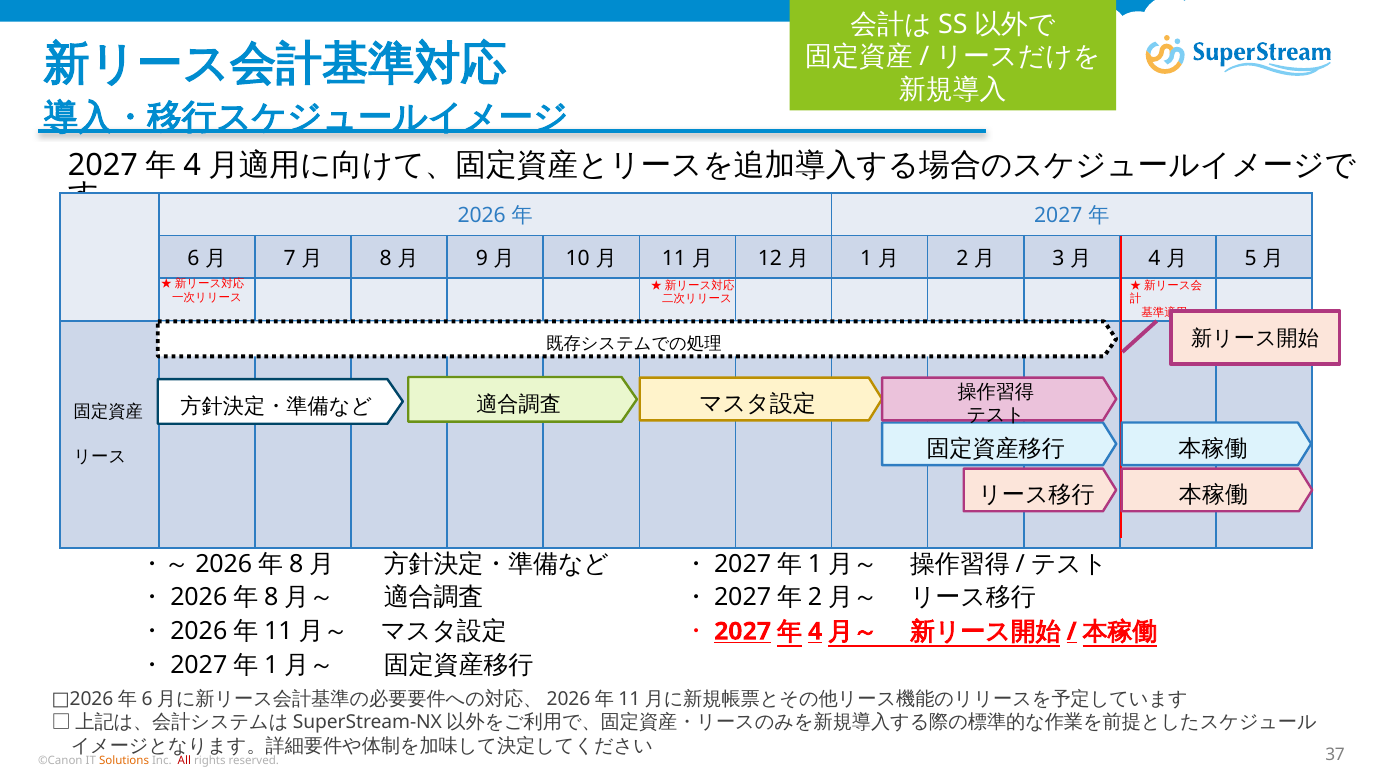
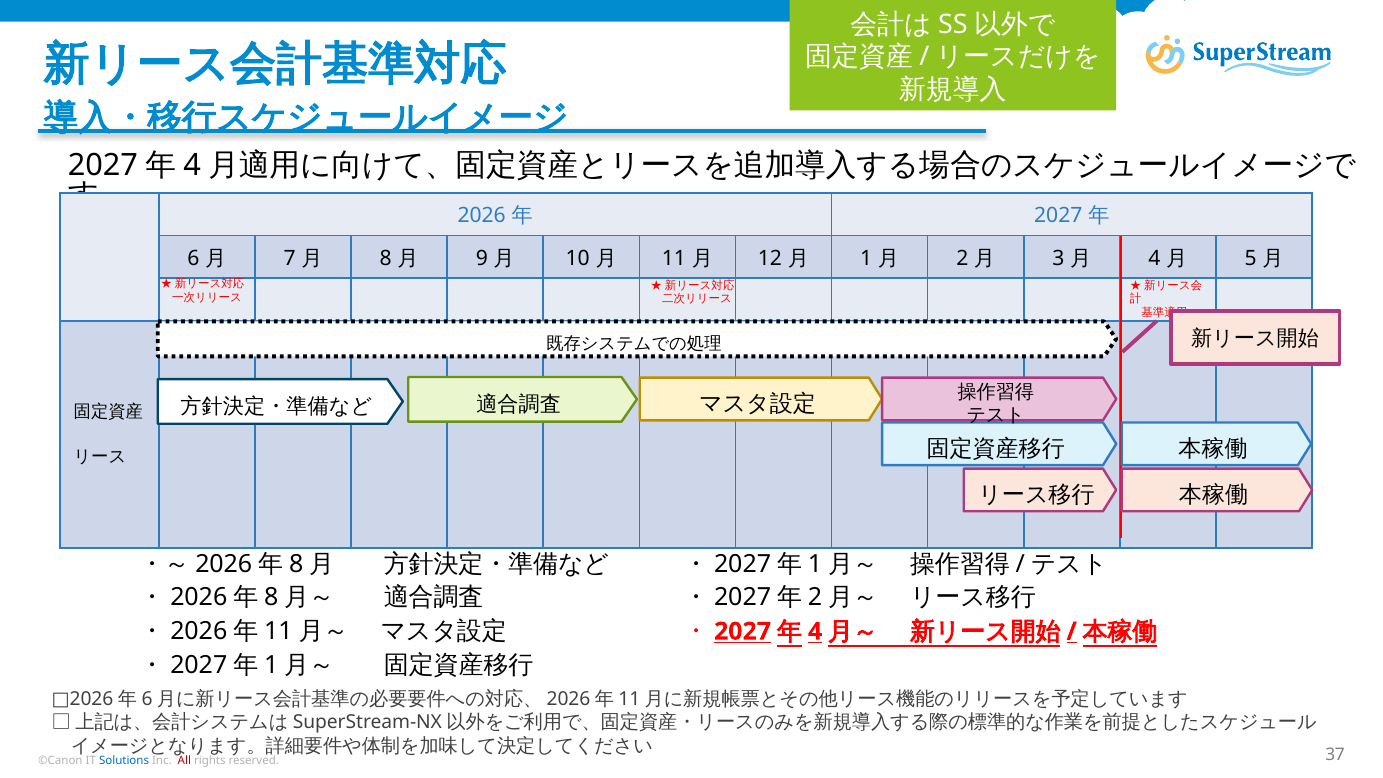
Solutions colour: orange -> blue (124, 760)
